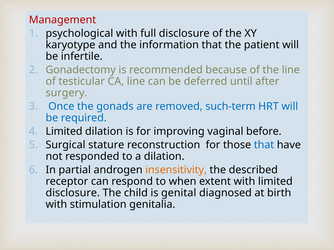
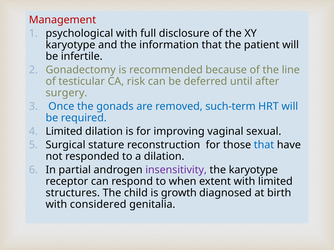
CA line: line -> risk (136, 82)
before: before -> sexual (264, 132)
insensitivity colour: orange -> purple (176, 170)
the described: described -> karyotype (253, 170)
disclosure: disclosure -> structures (73, 193)
genital: genital -> growth (179, 193)
stimulation: stimulation -> considered (98, 205)
